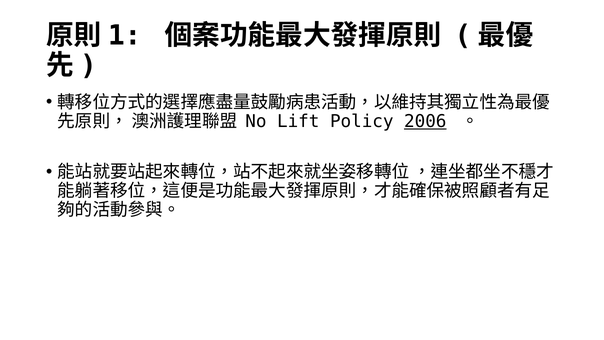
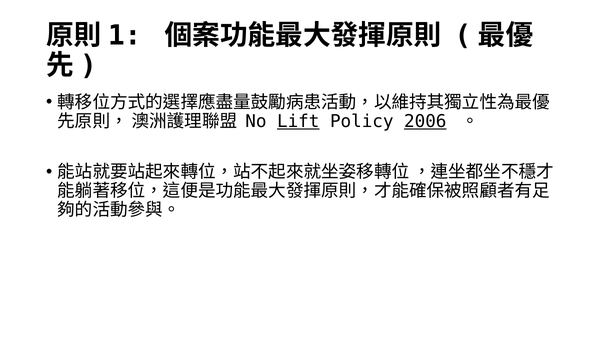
Lift underline: none -> present (298, 121)
